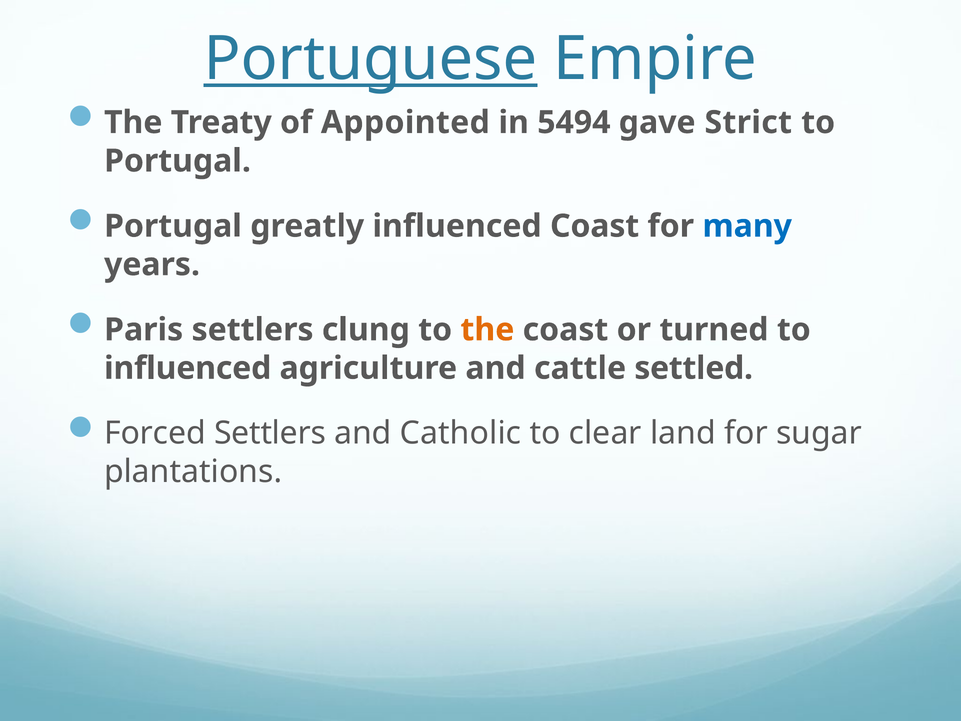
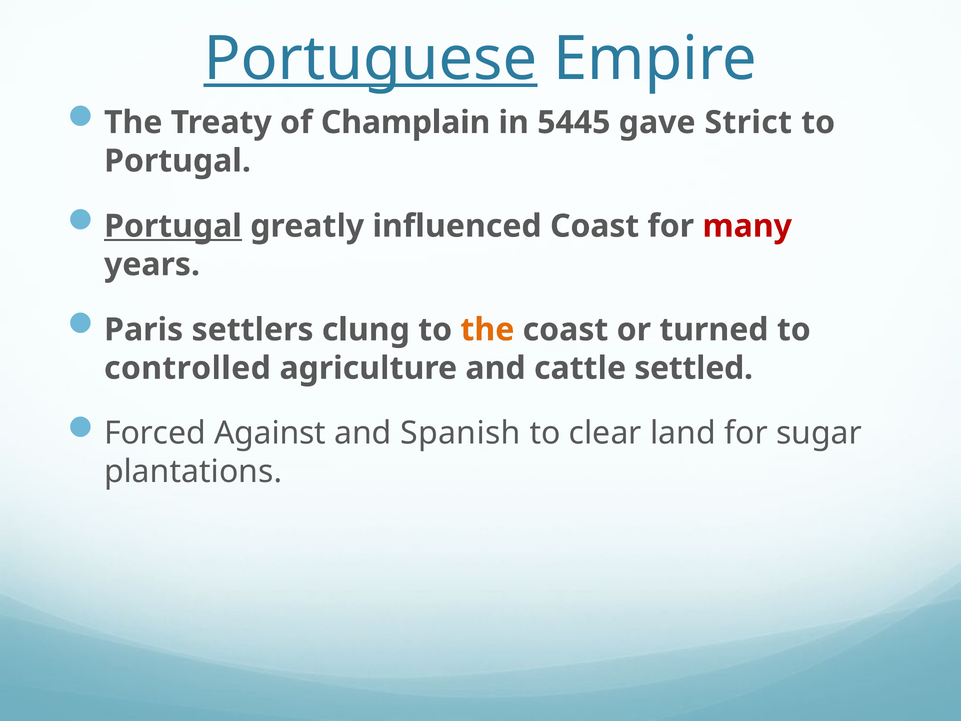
Appointed: Appointed -> Champlain (406, 122)
5494: 5494 -> 5445 (574, 122)
Portugal underline: none -> present (173, 226)
many colour: blue -> red (747, 226)
influenced: influenced -> controlled (187, 368)
Forced Settlers: Settlers -> Against (270, 433)
Catholic: Catholic -> Spanish (460, 433)
